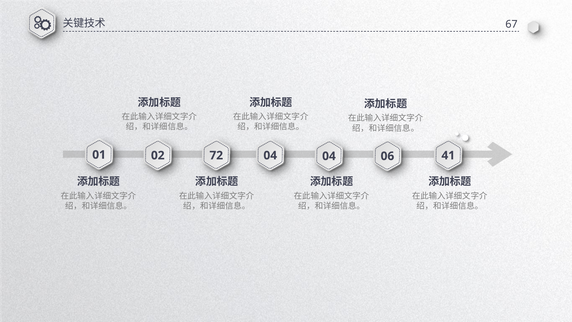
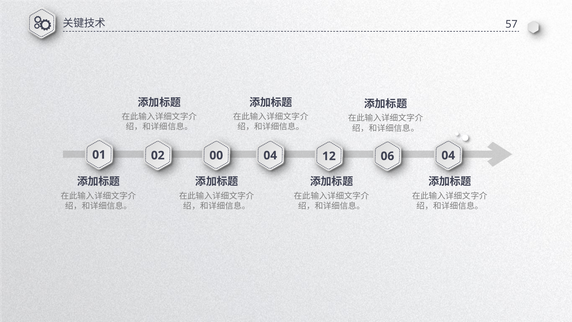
67: 67 -> 57 (511, 24)
72: 72 -> 00 (216, 155)
04 04: 04 -> 12 (329, 156)
06 41: 41 -> 04 (448, 155)
